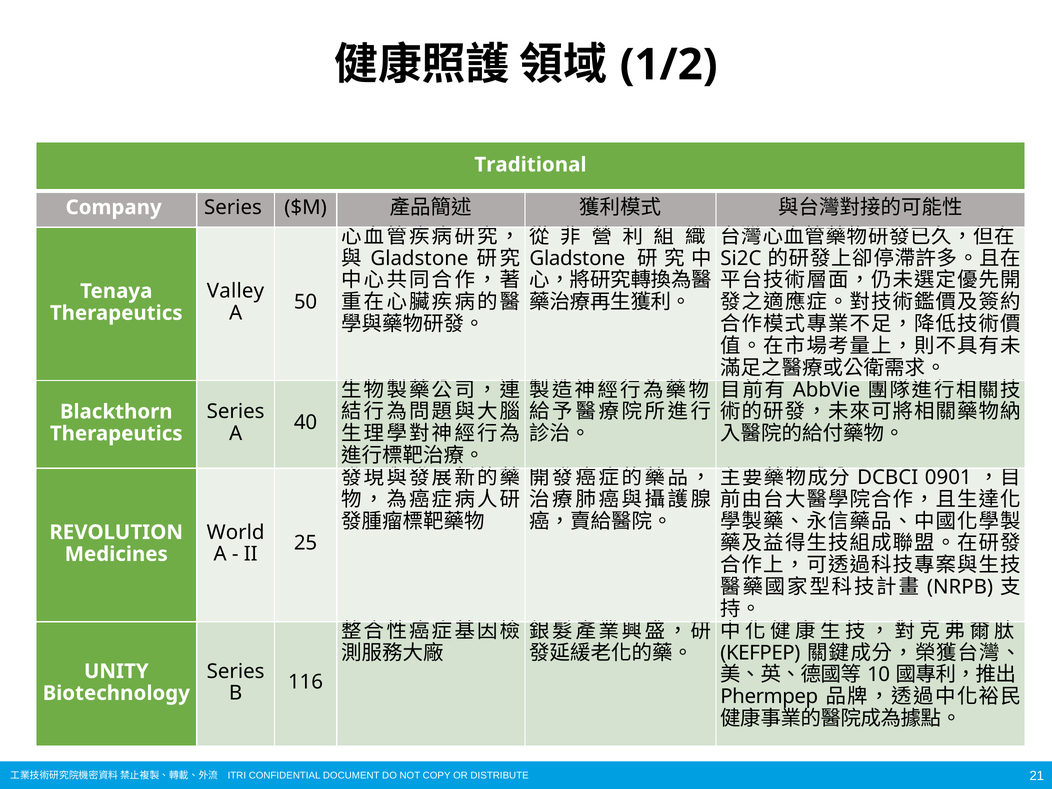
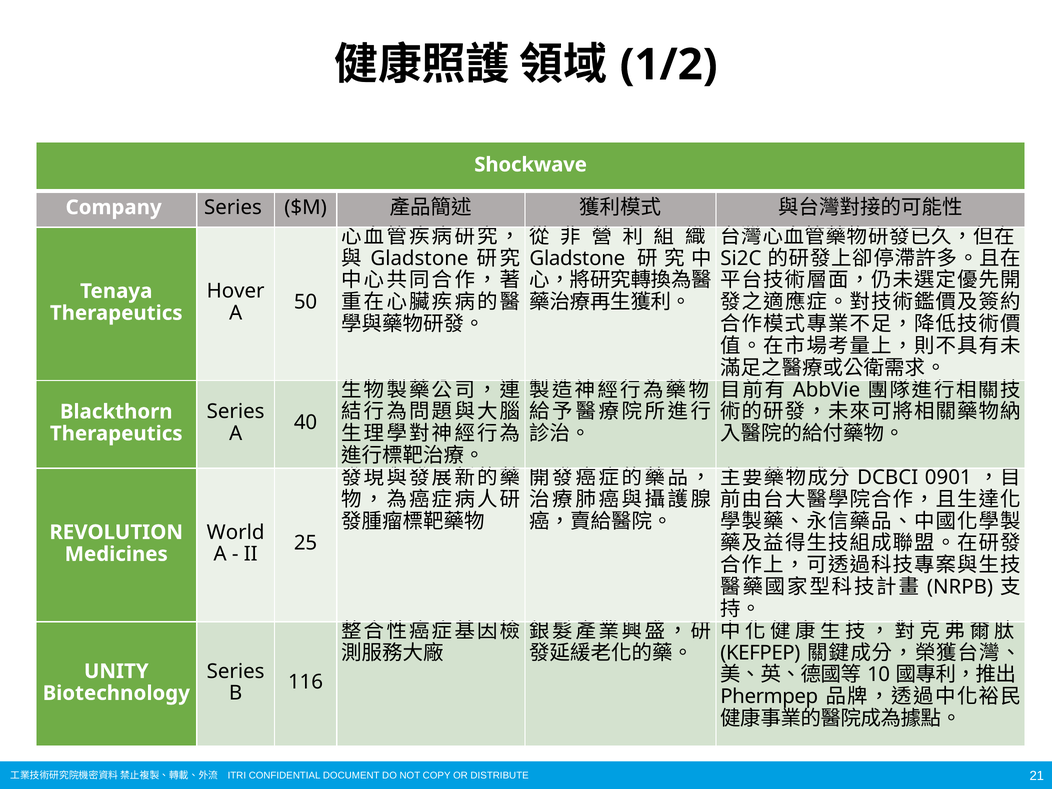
Traditional: Traditional -> Shockwave (531, 165)
Valley: Valley -> Hover (236, 291)
